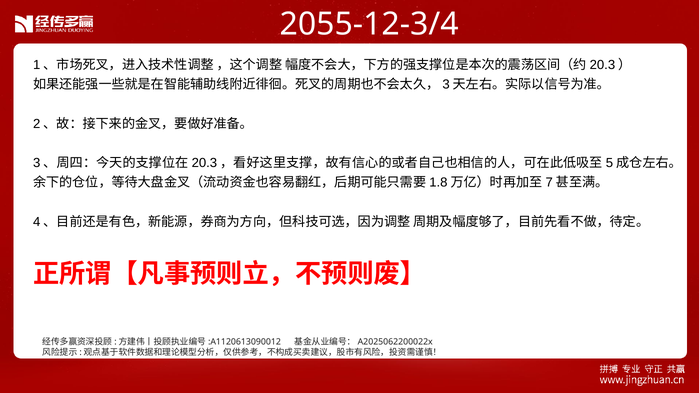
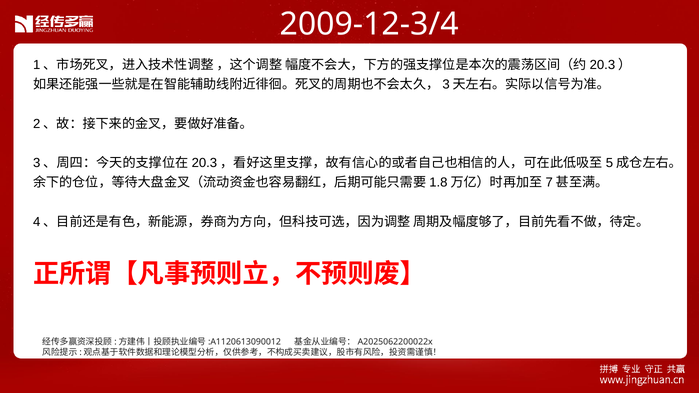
2055-12-3/4: 2055-12-3/4 -> 2009-12-3/4 (369, 24)
